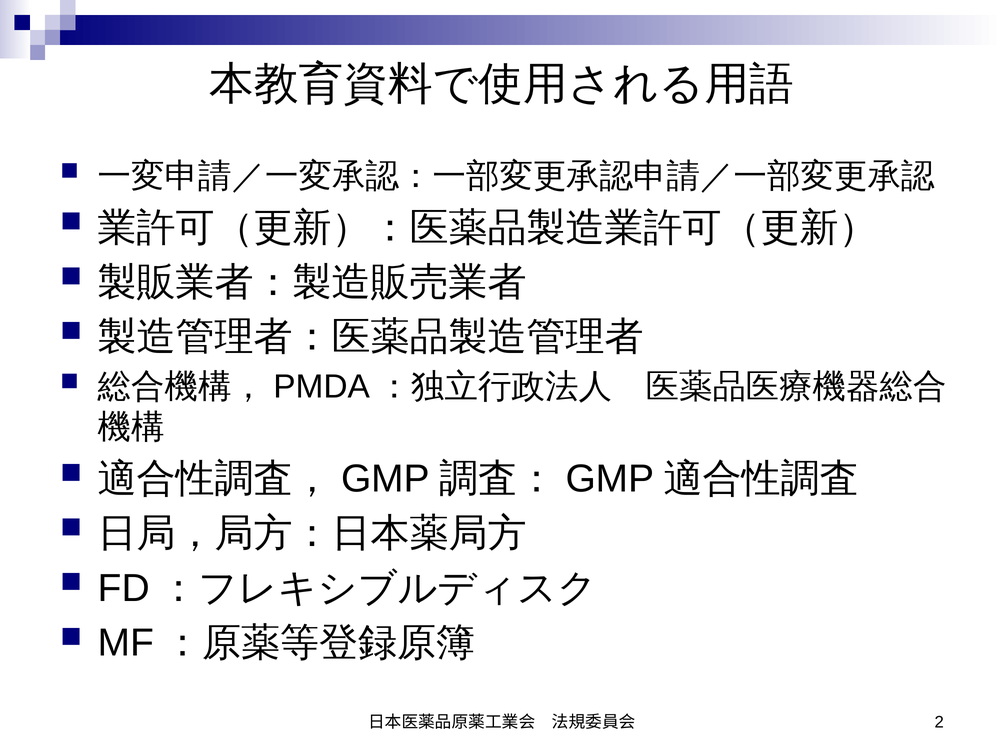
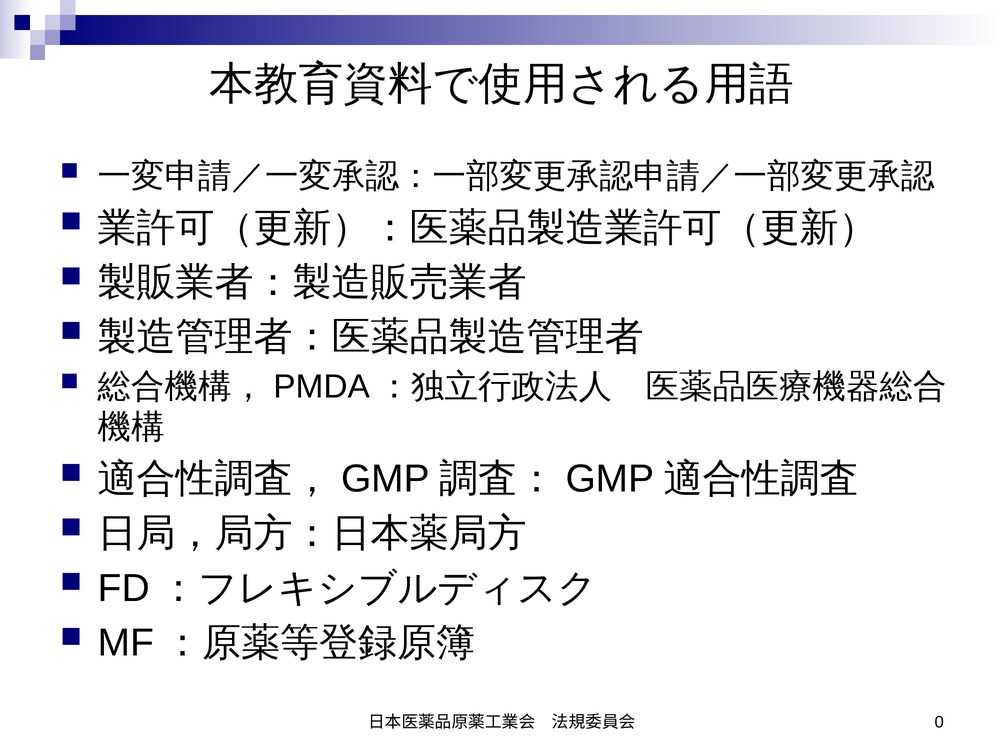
2: 2 -> 0 (939, 722)
